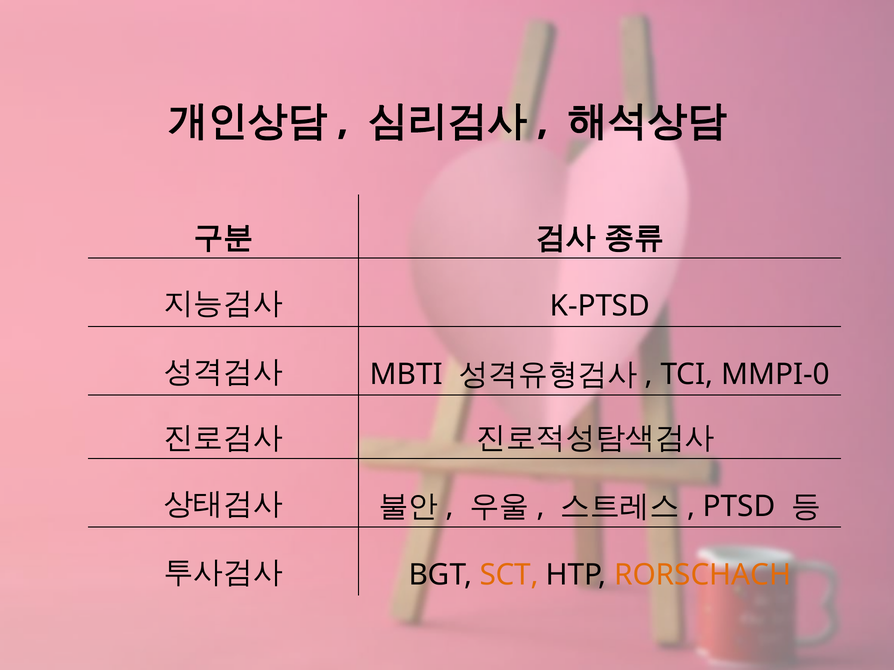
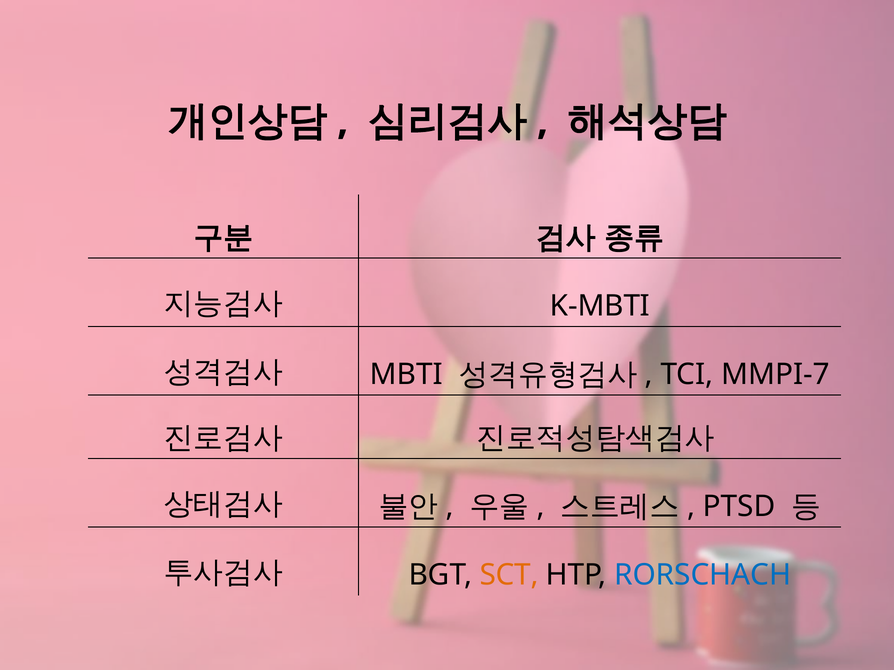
K-PTSD: K-PTSD -> K-MBTI (600, 306)
MMPI-0: MMPI-0 -> MMPI-7 (776, 375)
RORSCHACH colour: orange -> blue (703, 575)
